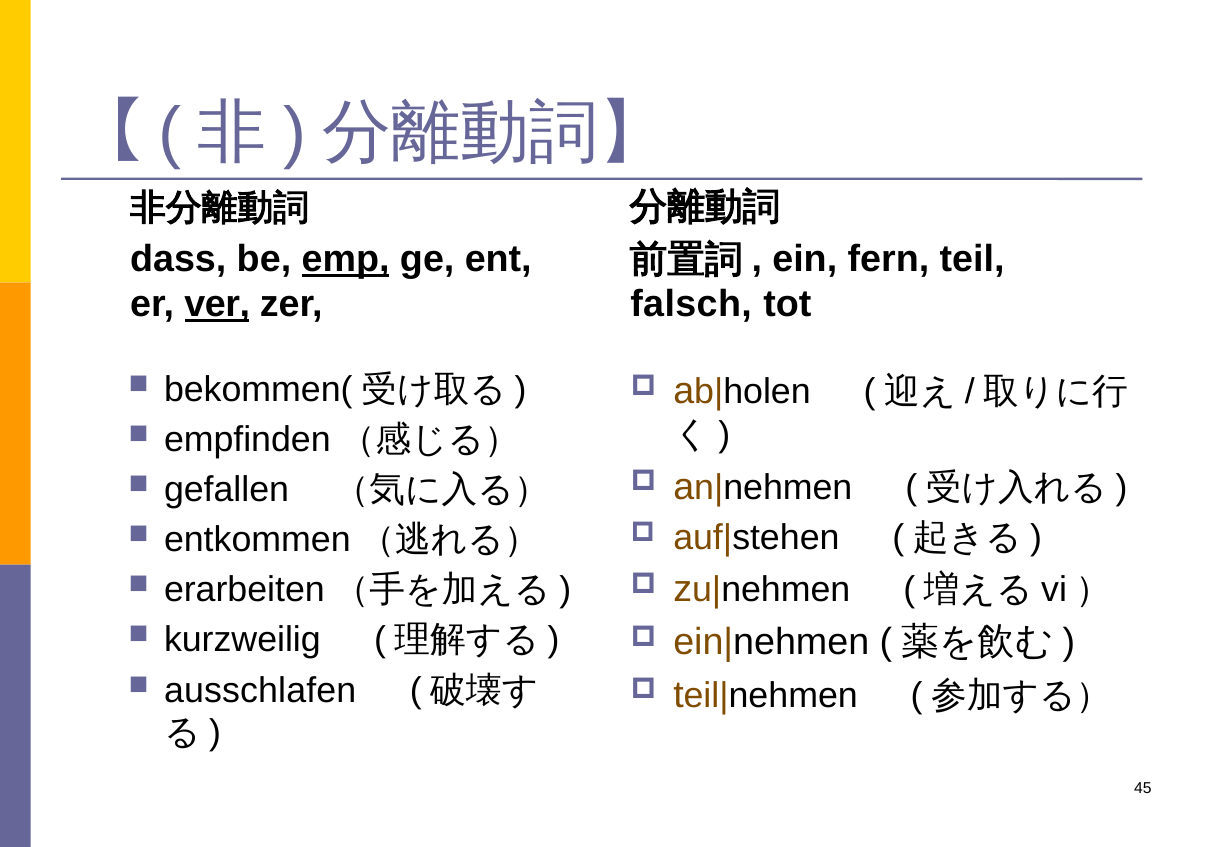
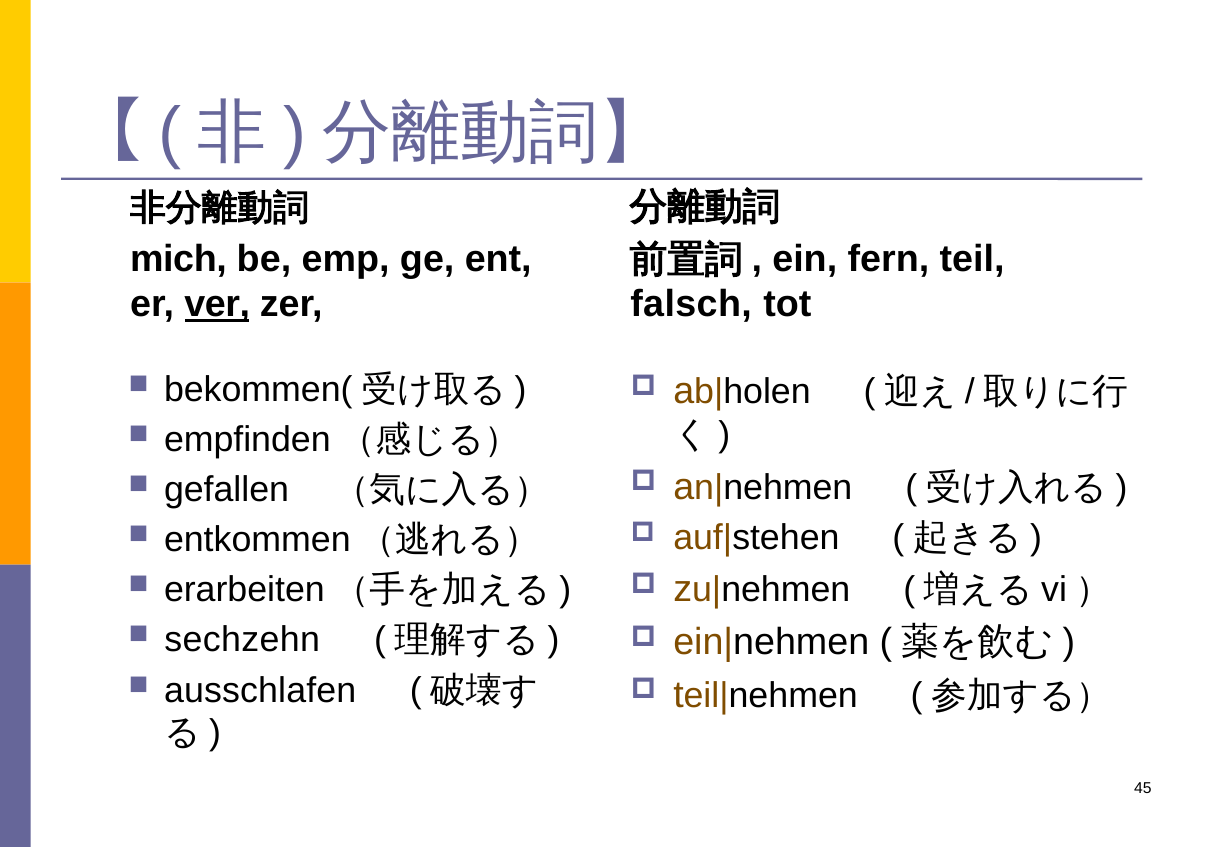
dass: dass -> mich (178, 259)
emp underline: present -> none (346, 259)
kurzweilig: kurzweilig -> sechzehn (242, 640)
